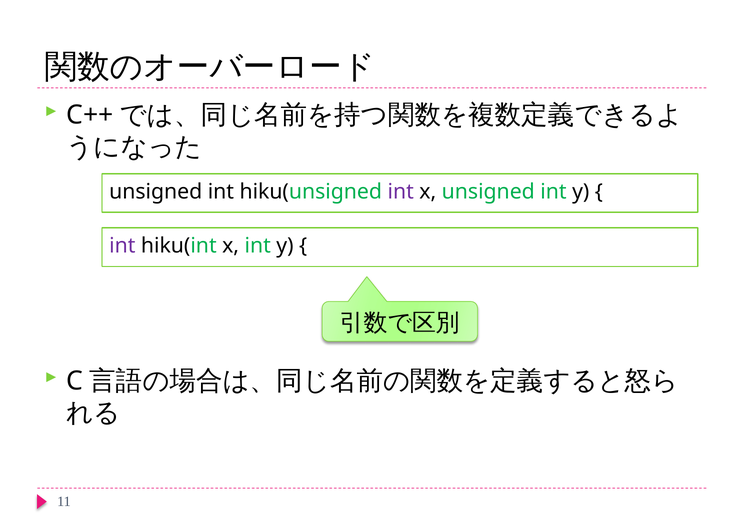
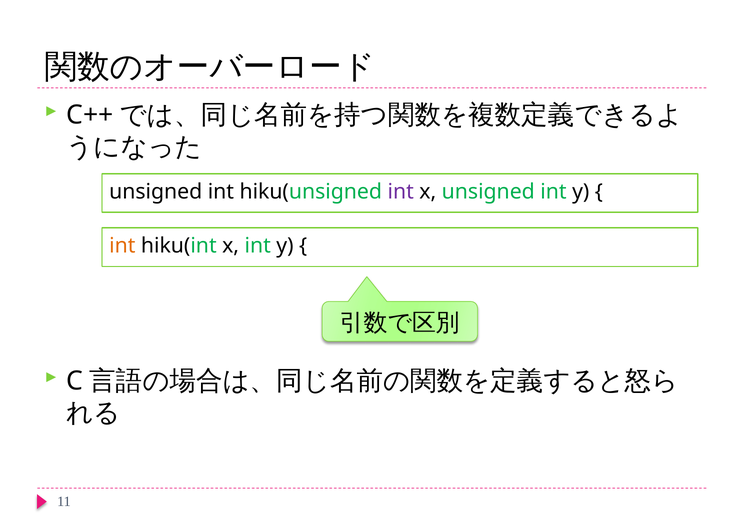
int colour: purple -> orange (122, 246)
